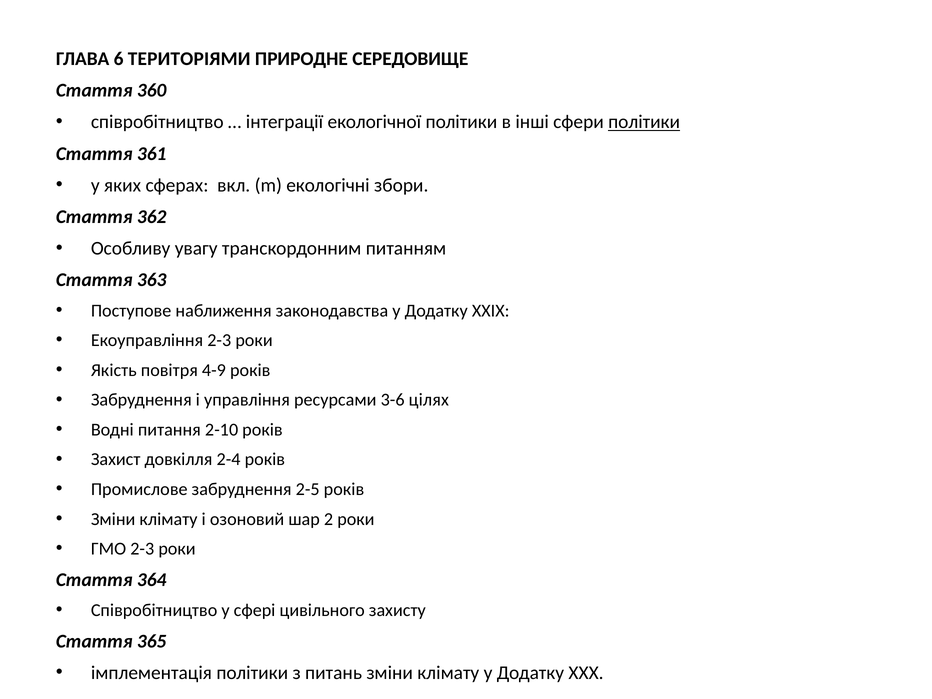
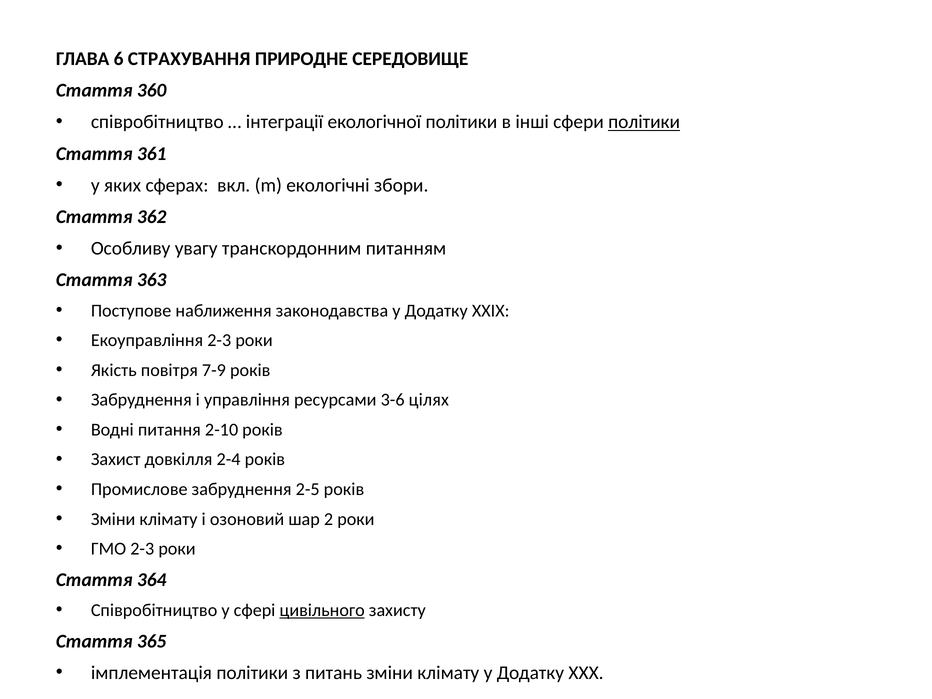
ТЕРИТОРІЯМИ: ТЕРИТОРІЯМИ -> СТРАХУВАННЯ (189, 59)
4-9: 4-9 -> 7-9 (214, 370)
цивільного underline: none -> present (322, 610)
